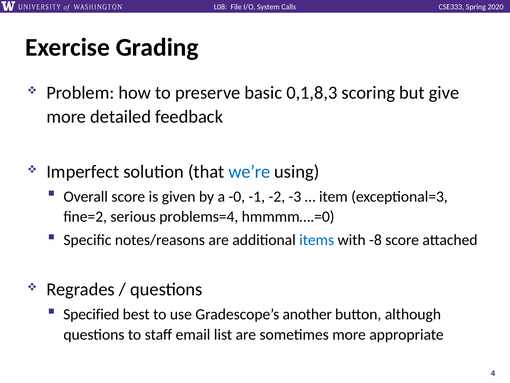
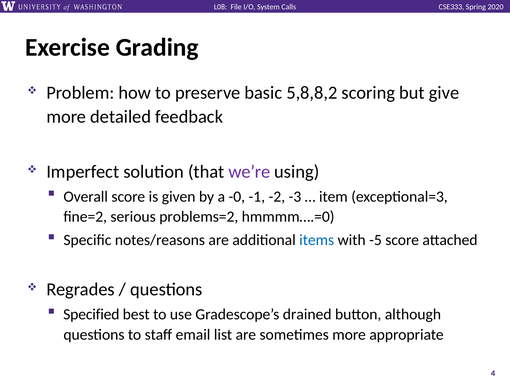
0,1,8,3: 0,1,8,3 -> 5,8,8,2 (312, 93)
we’re colour: blue -> purple (249, 172)
problems=4: problems=4 -> problems=2 (199, 217)
-8: -8 -> -5 (376, 240)
another: another -> drained (307, 314)
